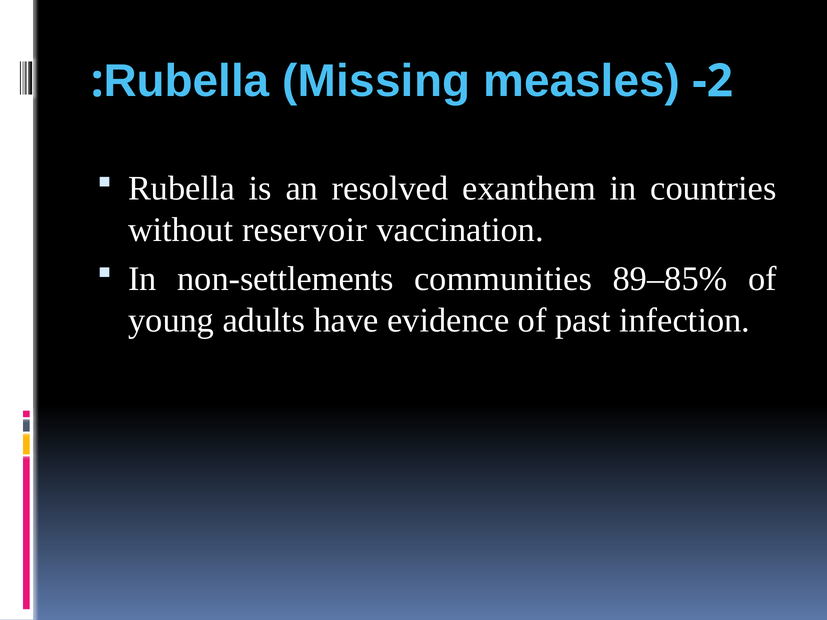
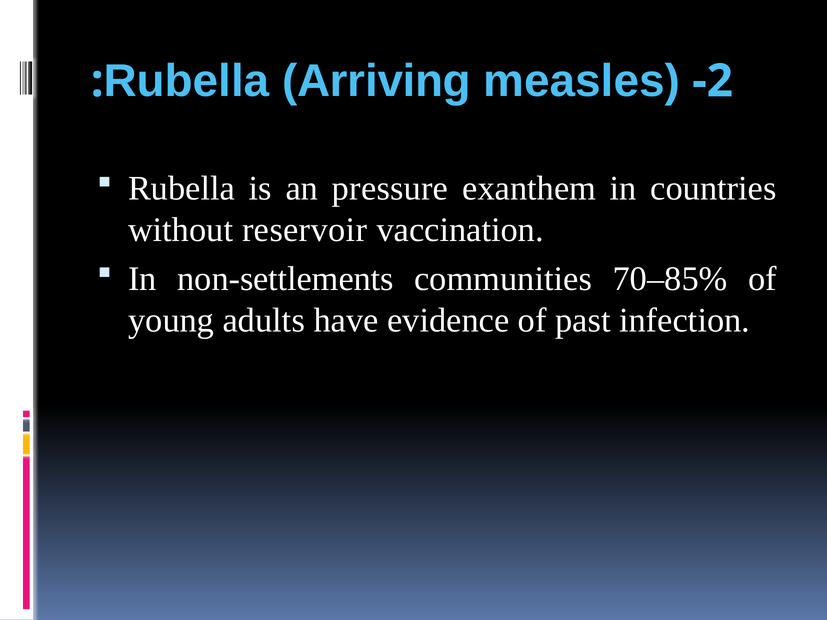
Missing: Missing -> Arriving (376, 81)
resolved: resolved -> pressure (390, 188)
89–85%: 89–85% -> 70–85% (670, 279)
